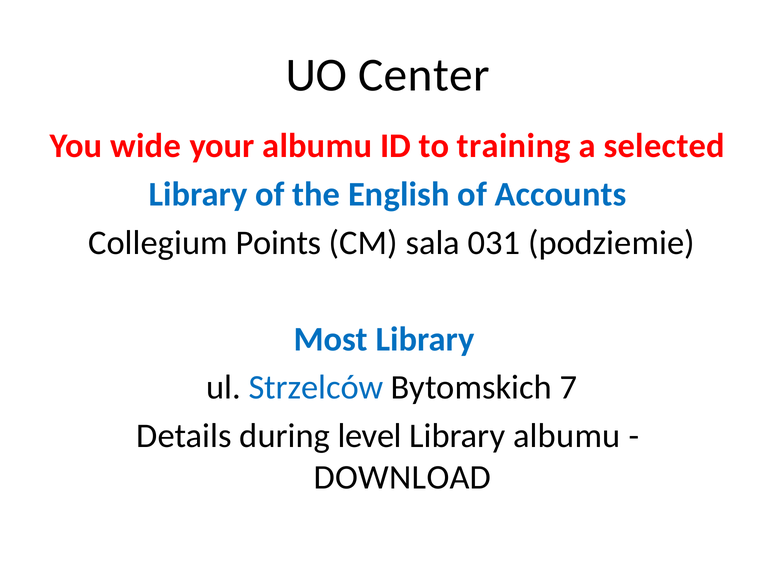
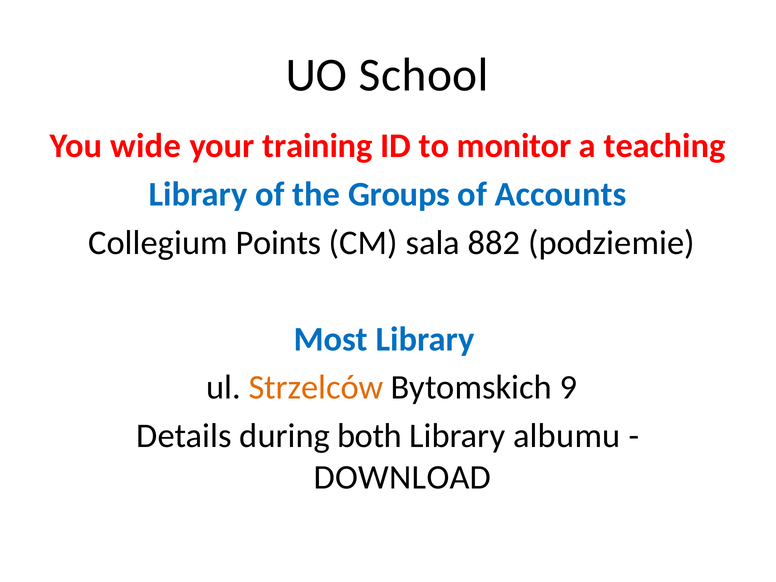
Center: Center -> School (424, 75)
your albumu: albumu -> training (318, 146)
training: training -> monitor (514, 146)
selected: selected -> teaching (665, 146)
English: English -> Groups (399, 194)
031: 031 -> 882 (494, 243)
Strzelców colour: blue -> orange (316, 388)
7: 7 -> 9 (568, 388)
level: level -> both (370, 436)
